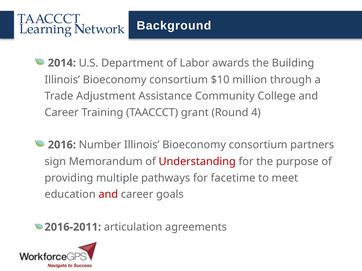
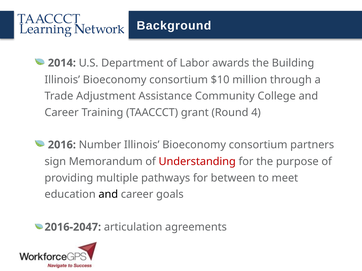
facetime: facetime -> between (233, 178)
and colour: red -> black (108, 195)
2016-2011: 2016-2011 -> 2016-2047 (73, 227)
